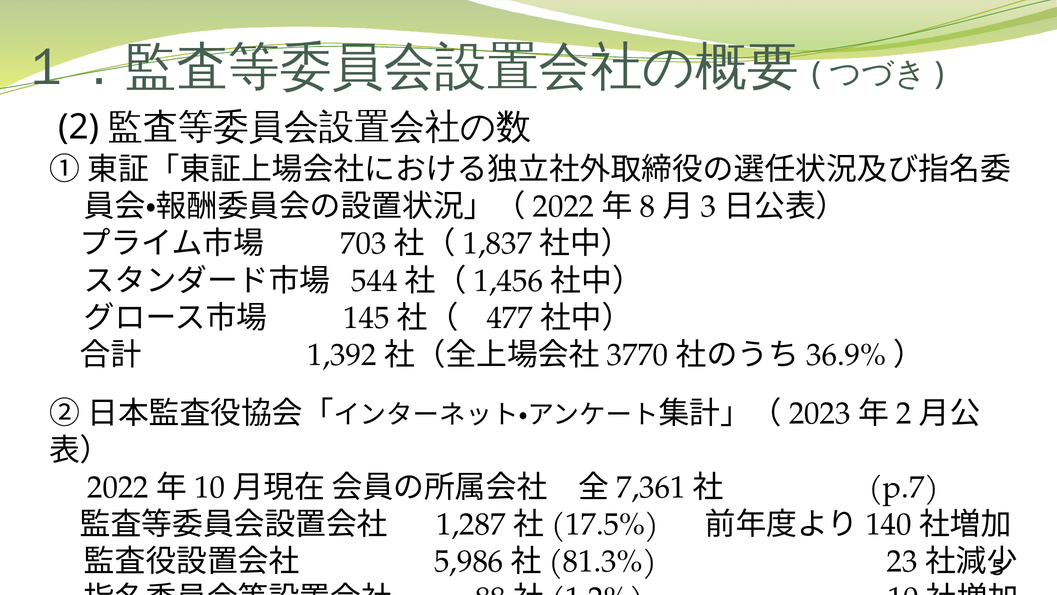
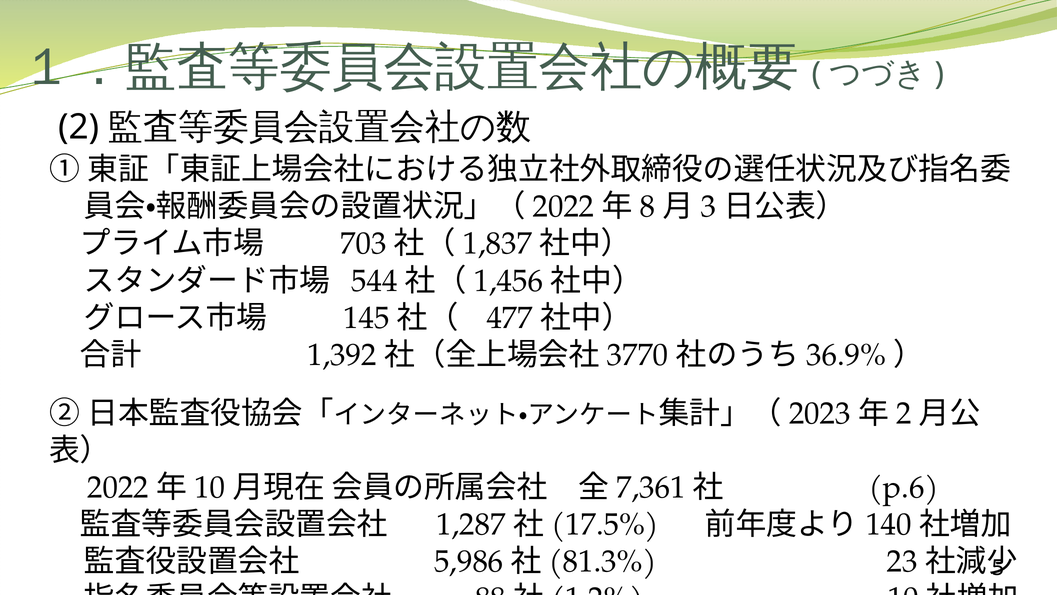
p.7: p.7 -> p.6 (904, 487)
